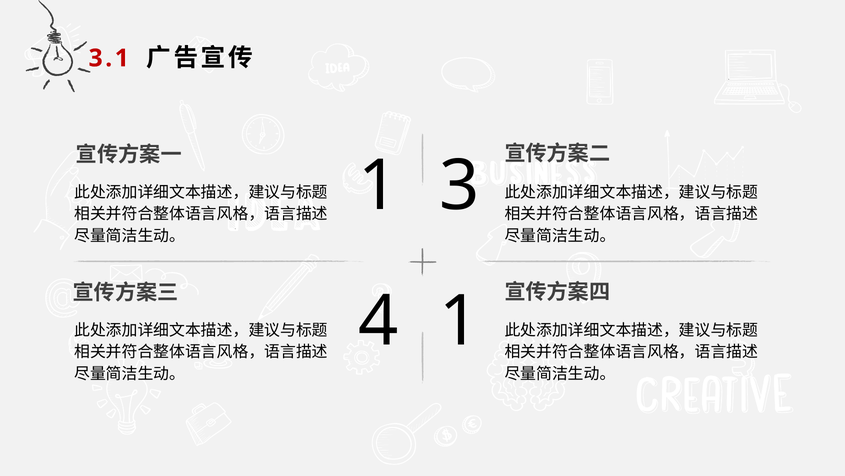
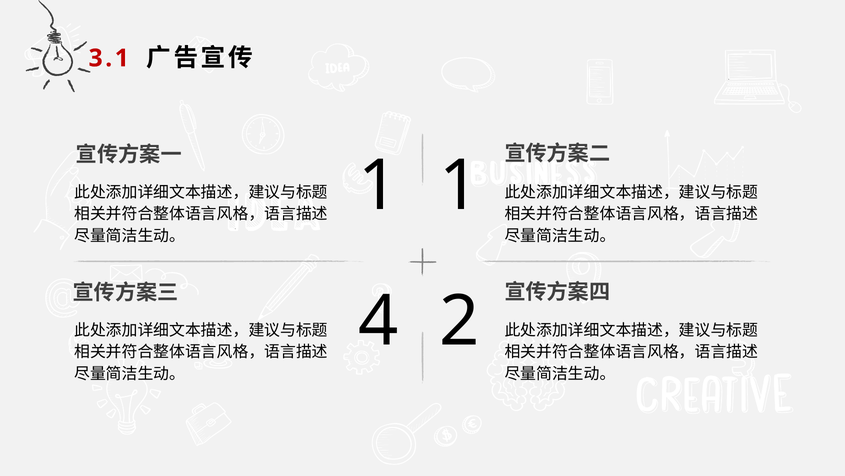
1 3: 3 -> 1 (459, 186)
4 1: 1 -> 2 (459, 321)
